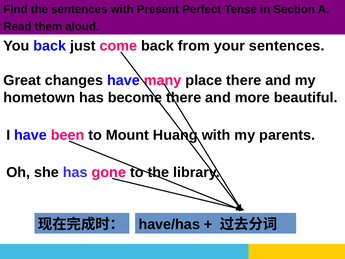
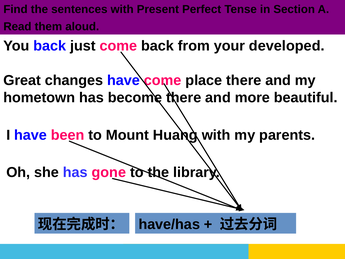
your sentences: sentences -> developed (287, 46)
have many: many -> come (163, 80)
